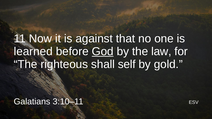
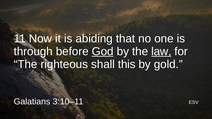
against: against -> abiding (94, 39)
learned: learned -> through (33, 52)
law underline: none -> present (161, 52)
self: self -> this (127, 64)
